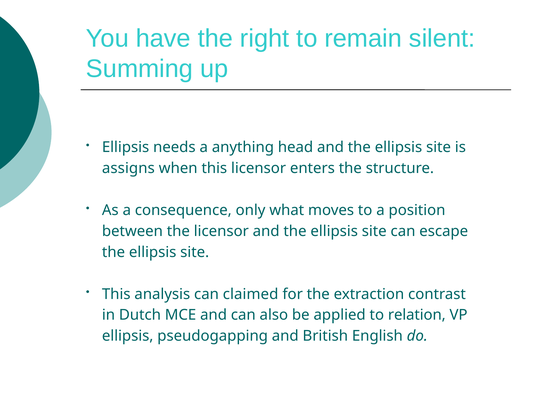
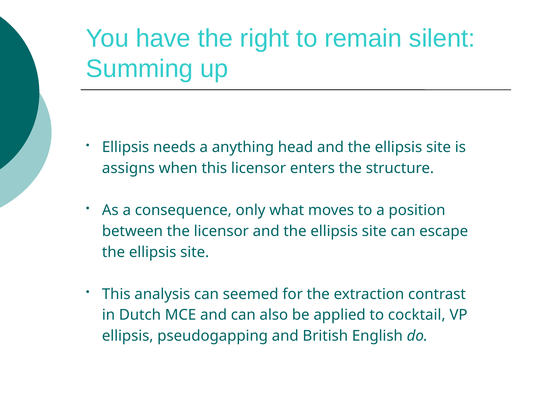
claimed: claimed -> seemed (251, 294)
relation: relation -> cocktail (417, 315)
